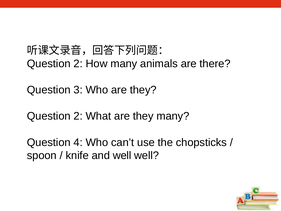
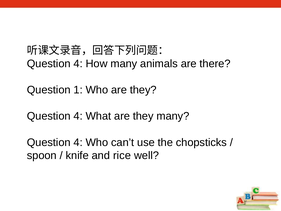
2: 2 -> 4 (78, 64)
3: 3 -> 1 (78, 90)
2: 2 -> 4 (78, 116)
and well: well -> rice (122, 155)
